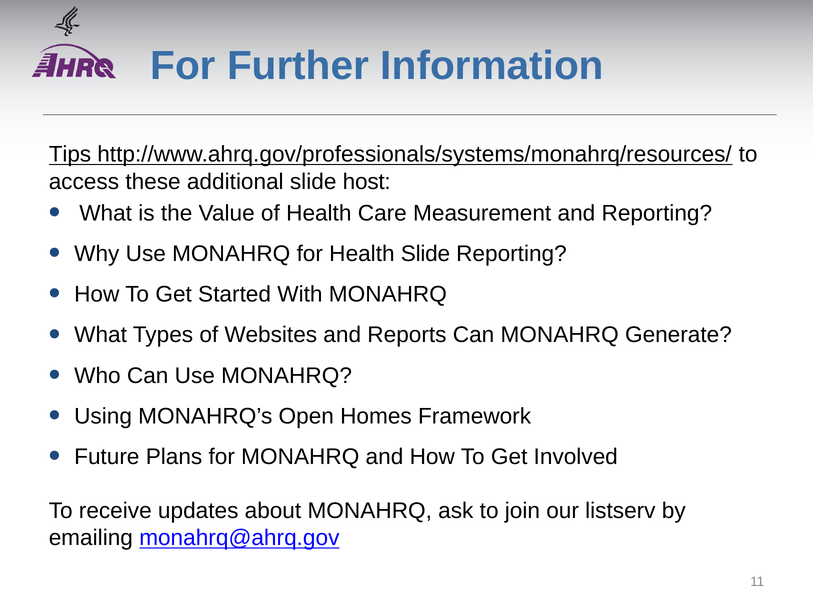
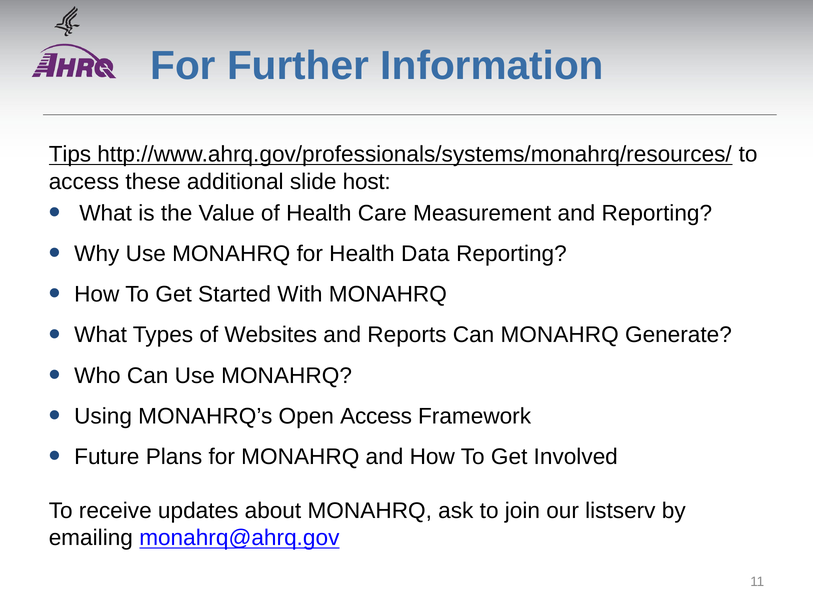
Health Slide: Slide -> Data (425, 254)
Open Homes: Homes -> Access (376, 417)
